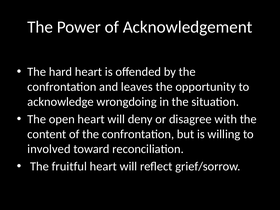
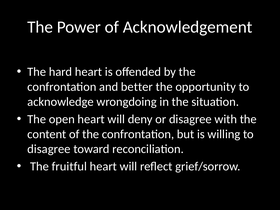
leaves: leaves -> better (137, 87)
involved: involved -> disagree (49, 149)
